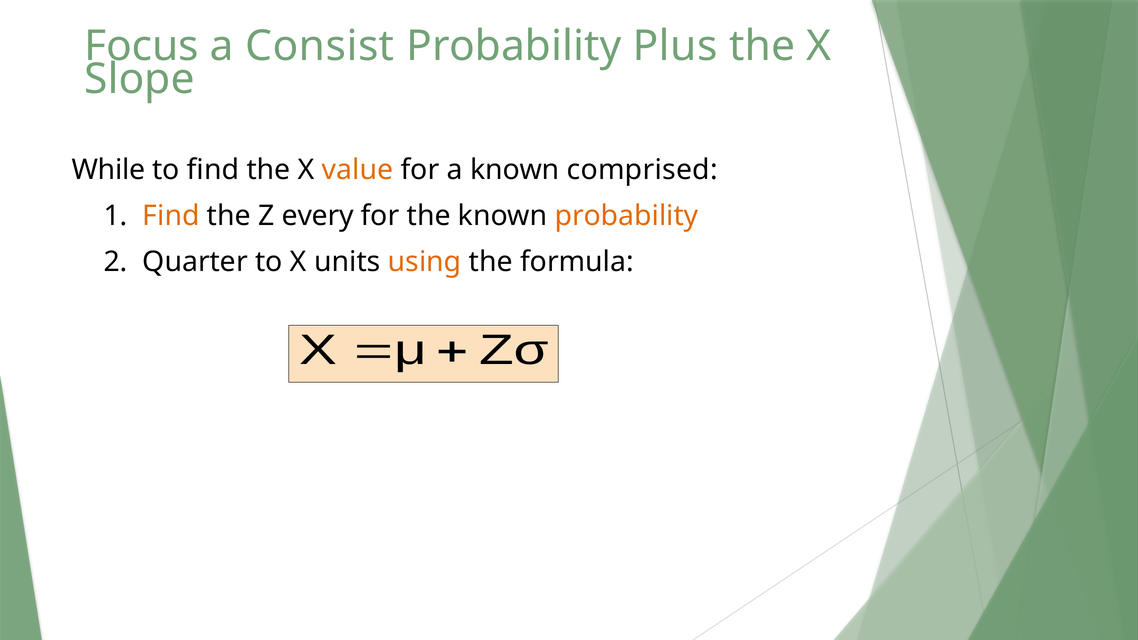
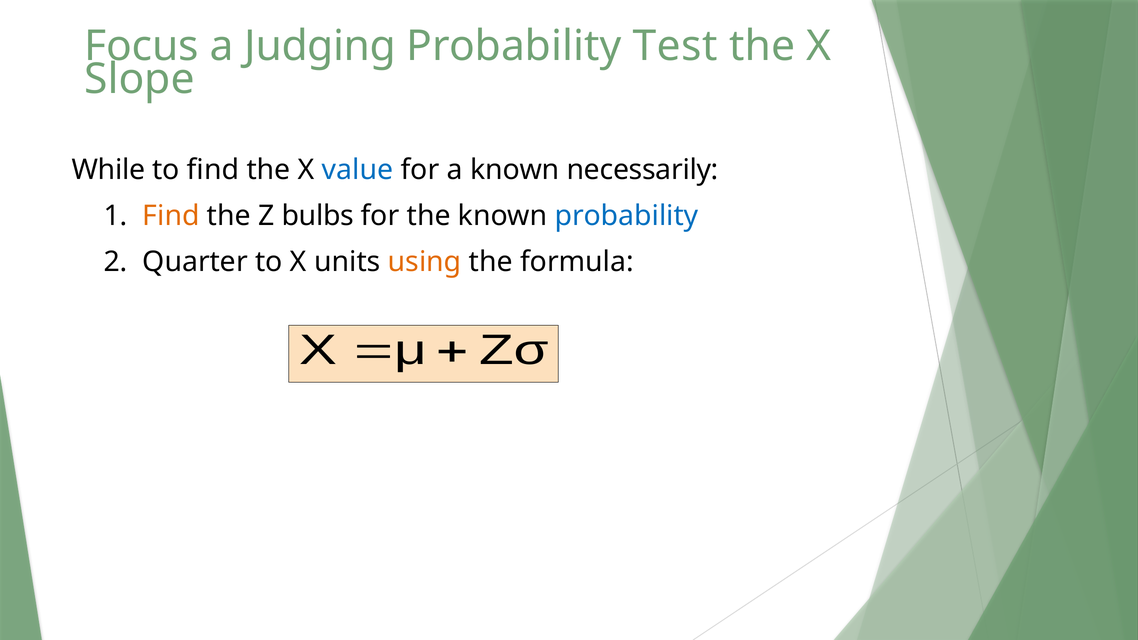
Consist: Consist -> Judging (320, 46)
Plus: Plus -> Test (675, 46)
value colour: orange -> blue (358, 170)
comprised: comprised -> necessarily (643, 170)
every: every -> bulbs (318, 216)
probability colour: orange -> blue (627, 216)
